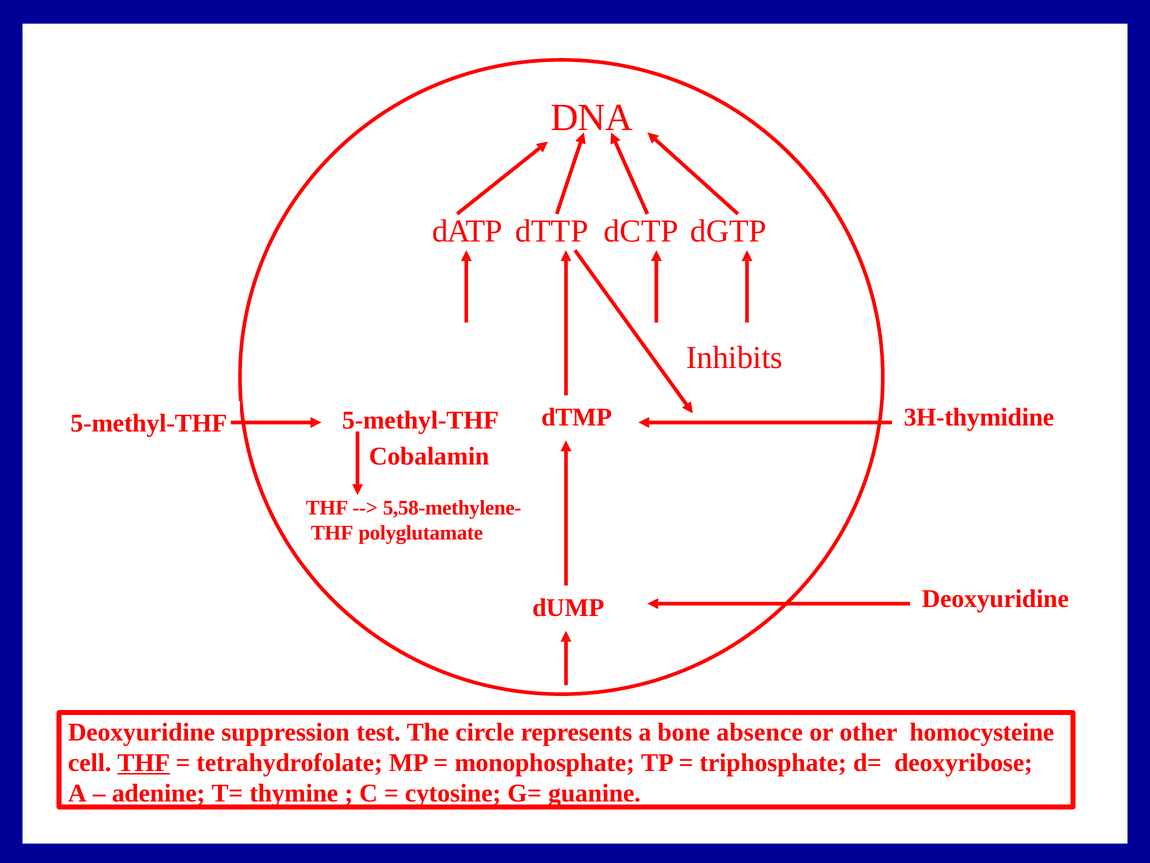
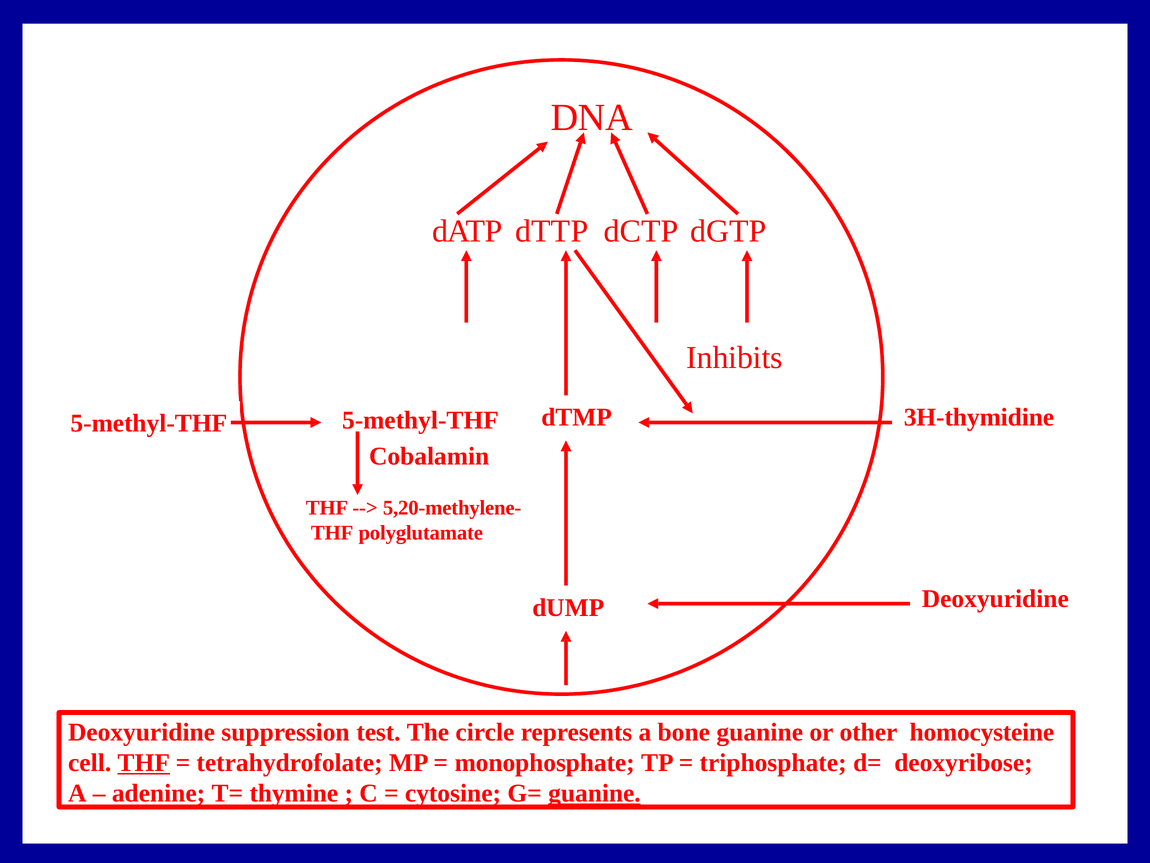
5,58-methylene-: 5,58-methylene- -> 5,20-methylene- (452, 508)
bone absence: absence -> guanine (760, 732)
guanine underline: none -> present (594, 793)
